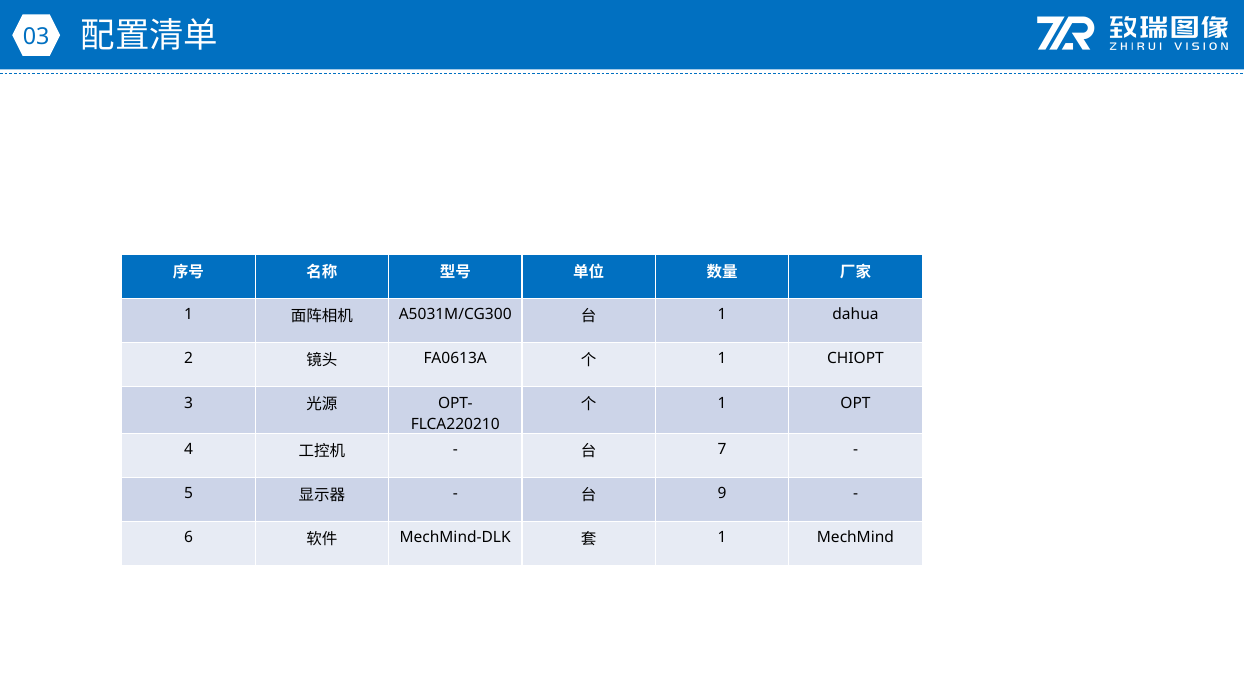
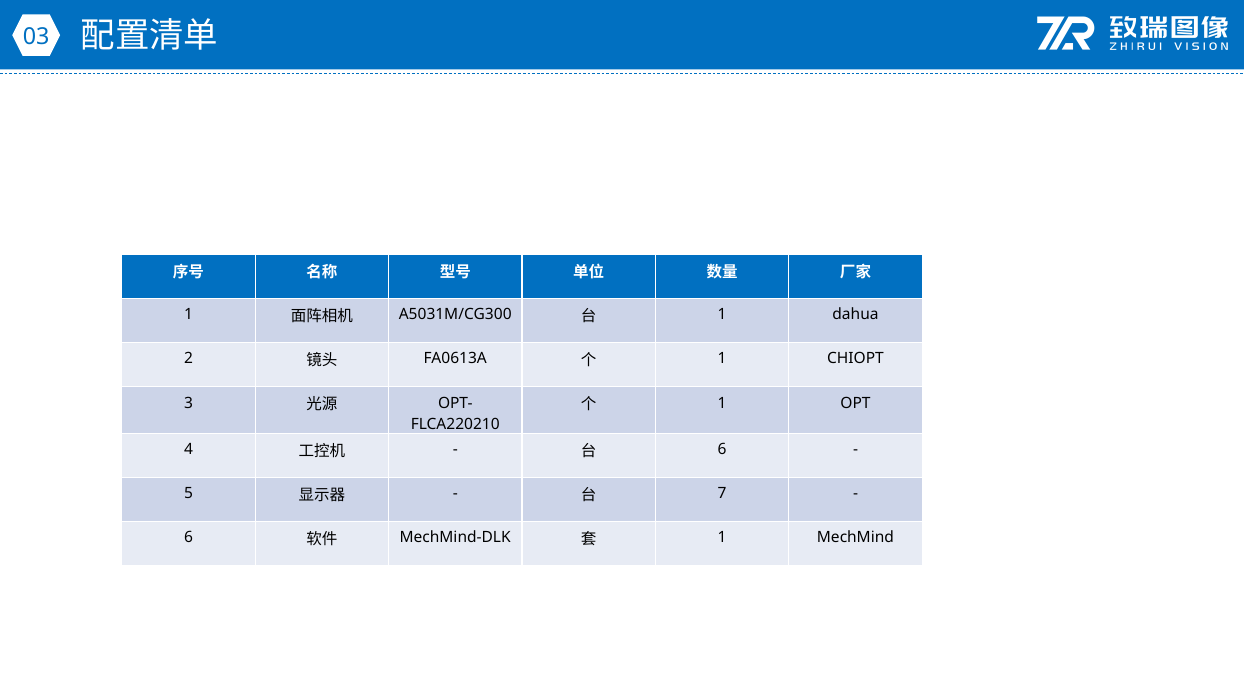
7: 7 -> 6 (722, 449)
9: 9 -> 7 (722, 494)
